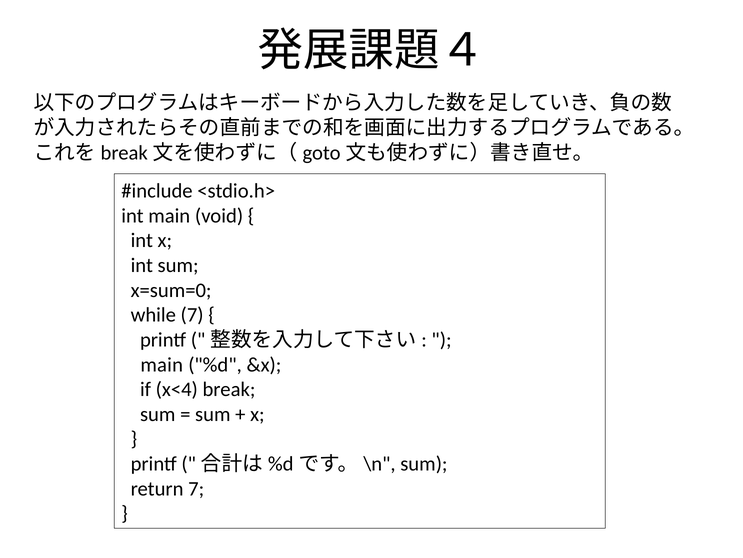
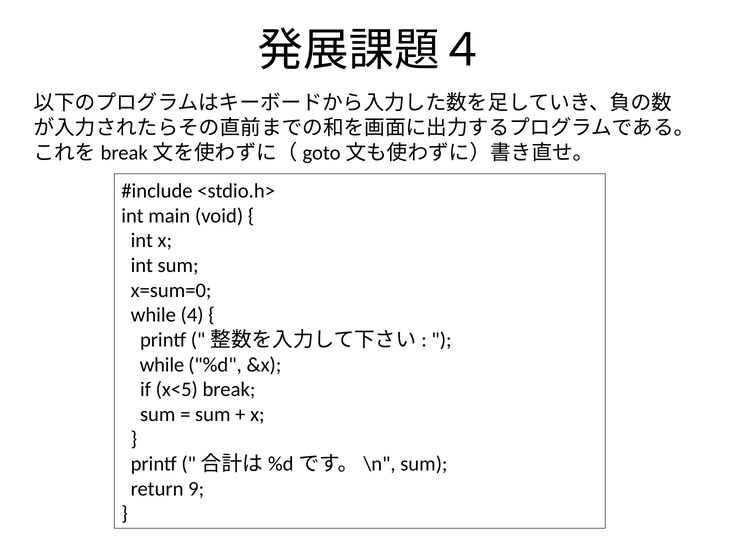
while 7: 7 -> 4 (192, 315)
main: main -> while (162, 364)
x<4: x<4 -> x<5 (177, 389)
return 7: 7 -> 9 (196, 488)
